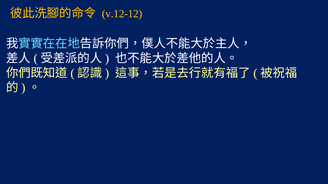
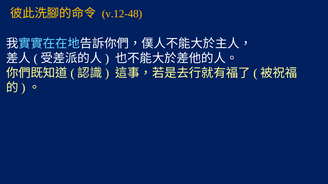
v.12-12: v.12-12 -> v.12-48 (122, 14)
